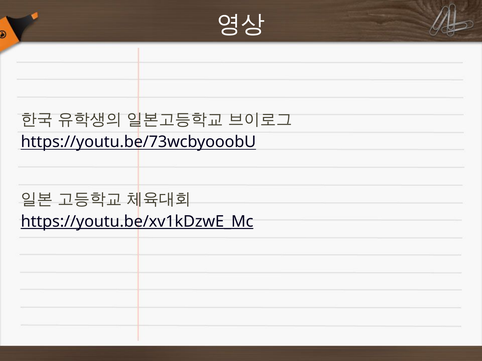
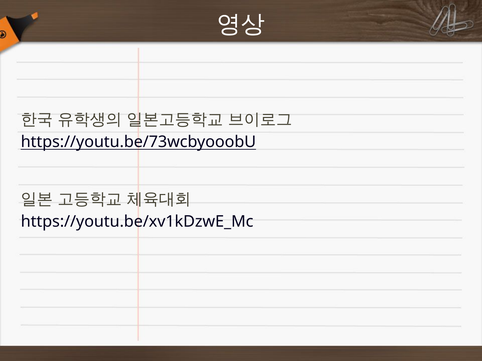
https://youtu.be/xv1kDzwE_Mc underline: present -> none (137, 222)
